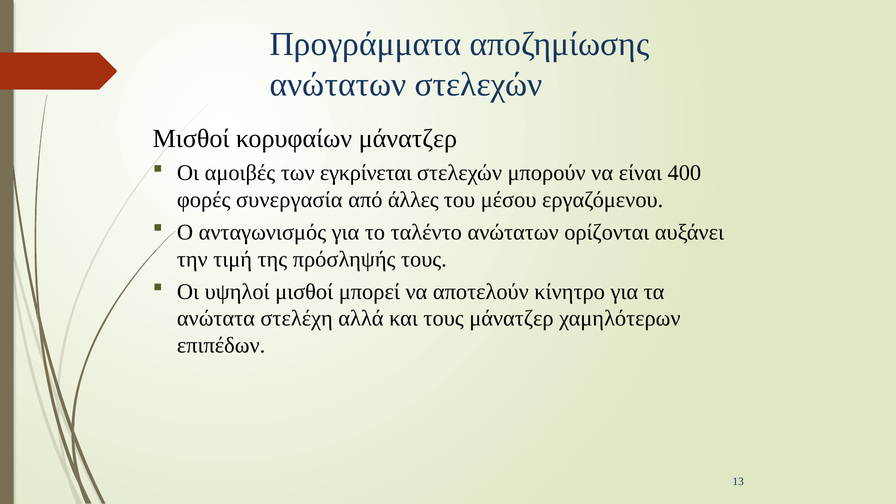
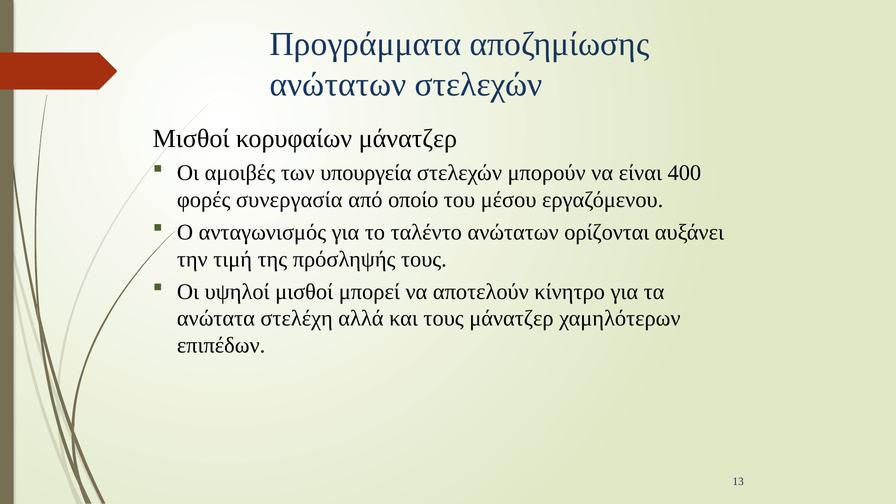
εγκρίνεται: εγκρίνεται -> υπουργεία (366, 173)
άλλες: άλλες -> οποίο (413, 200)
